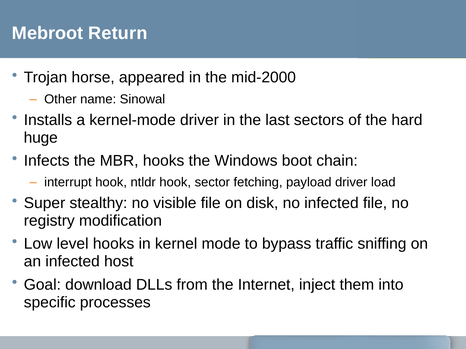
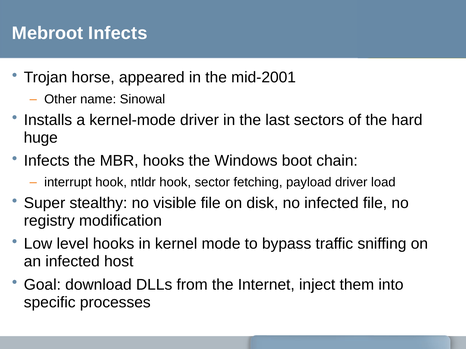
Mebroot Return: Return -> Infects (118, 33)
mid-2000: mid-2000 -> mid-2001 (264, 78)
